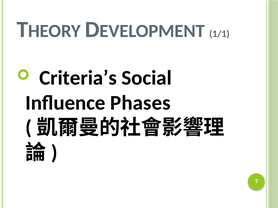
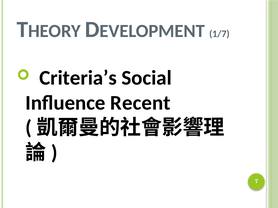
1/1: 1/1 -> 1/7 (219, 34)
Phases: Phases -> Recent (140, 103)
